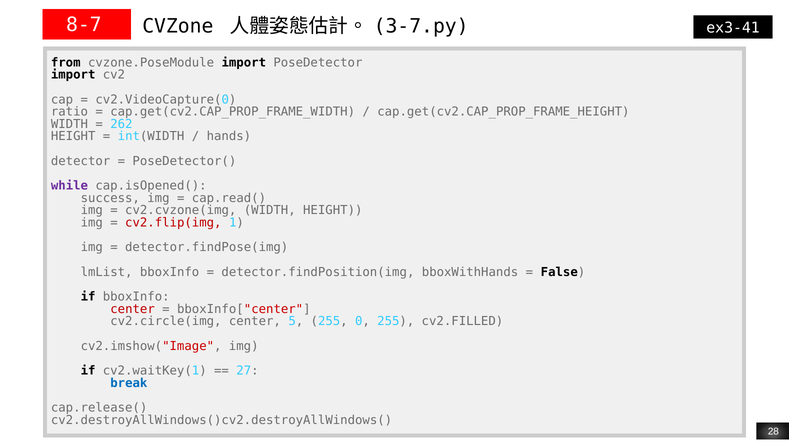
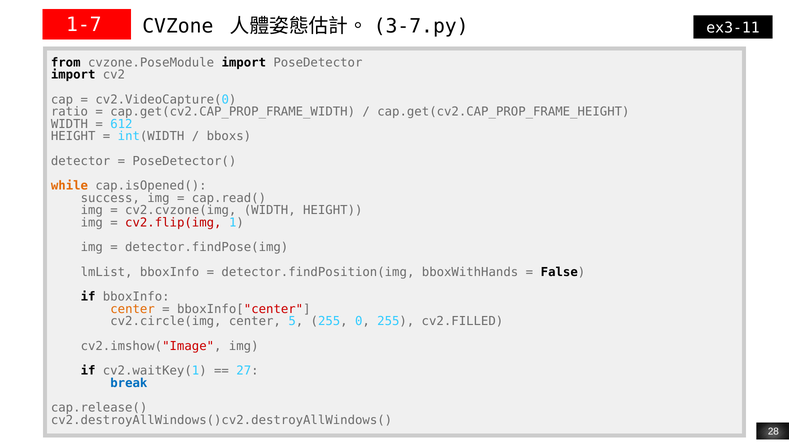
8-7: 8-7 -> 1-7 (84, 25)
ex3-41: ex3-41 -> ex3-11 (733, 28)
262: 262 -> 612 (121, 124)
hands: hands -> bboxs (229, 136)
while colour: purple -> orange (69, 186)
center colour: red -> orange (133, 309)
